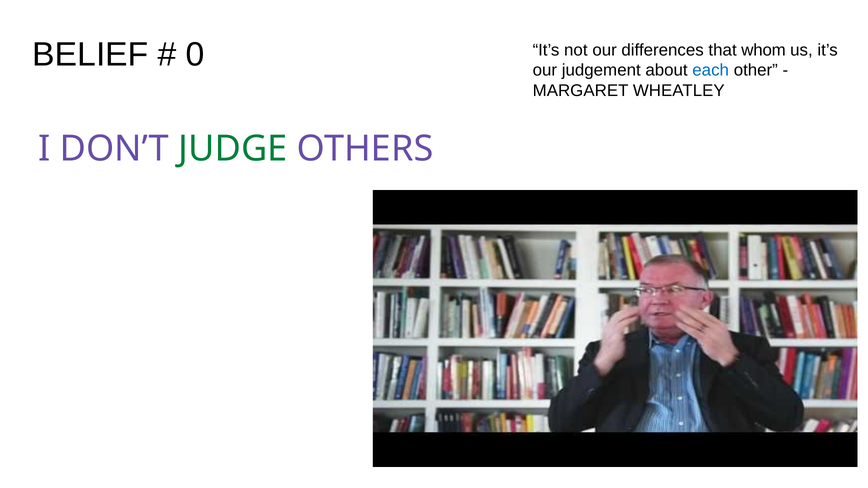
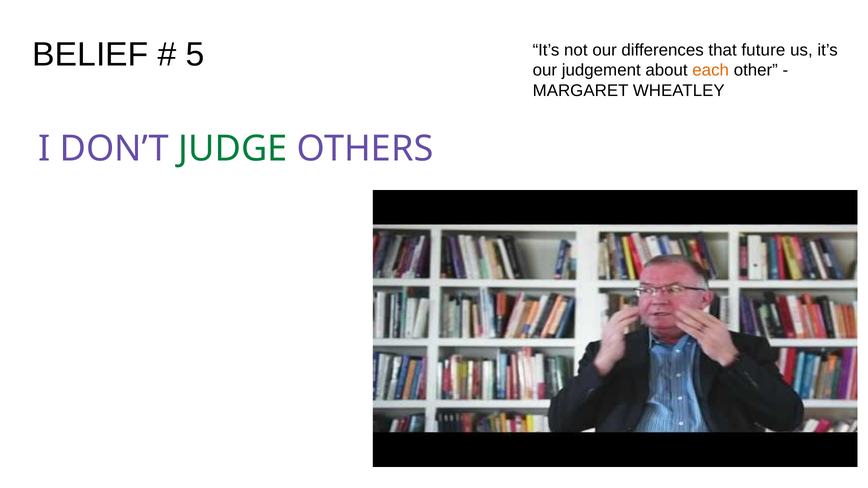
0: 0 -> 5 (195, 55)
whom: whom -> future (763, 50)
each colour: blue -> orange (711, 70)
